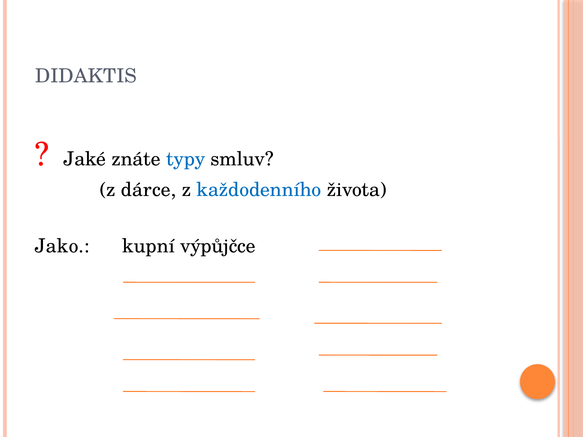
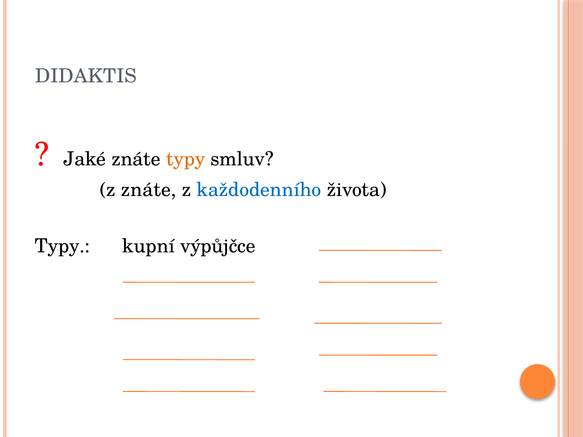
typy colour: blue -> orange (186, 159)
z dárce: dárce -> znáte (149, 190)
Jako: Jako -> Typy (62, 246)
